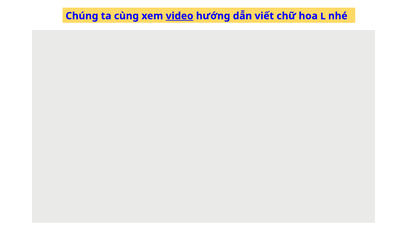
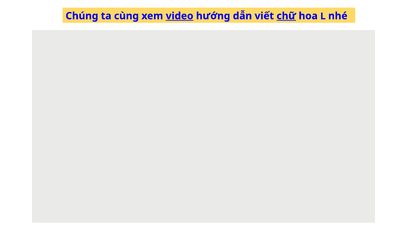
chữ underline: none -> present (286, 16)
